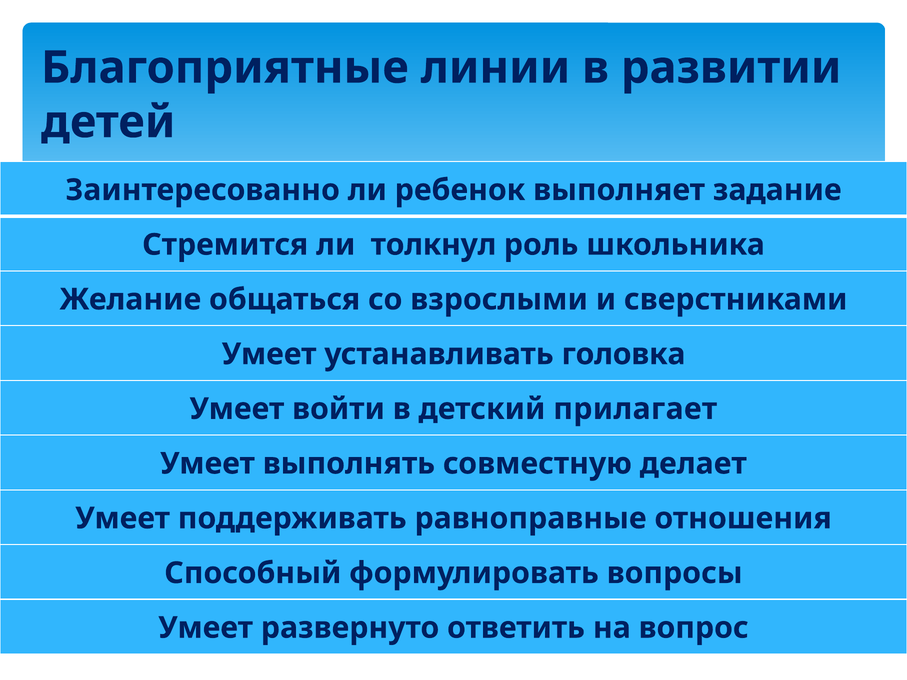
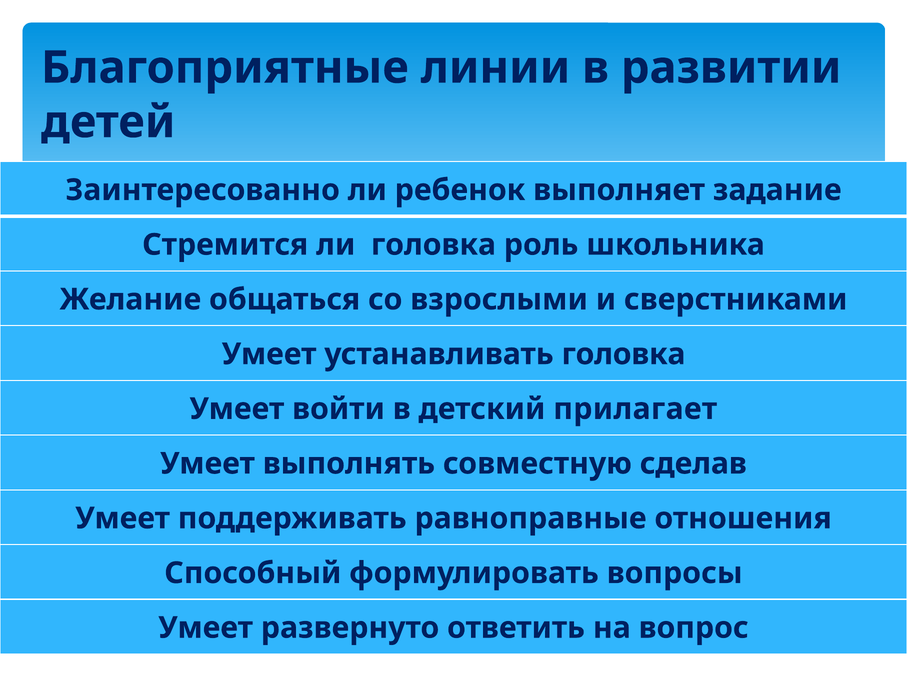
ли толкнул: толкнул -> головка (433, 245)
делает: делает -> сделав (693, 464)
